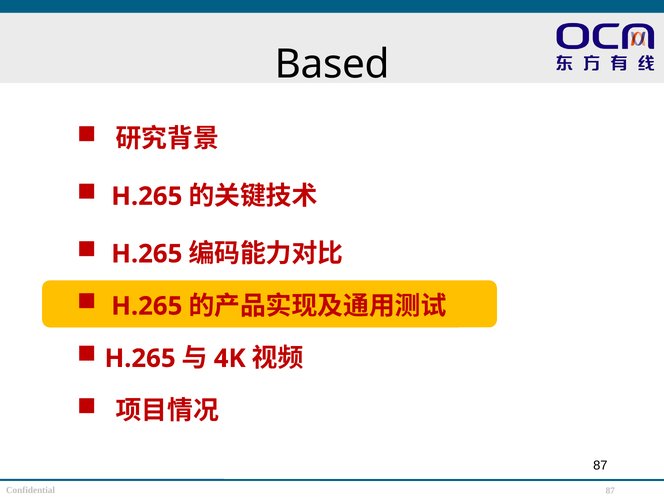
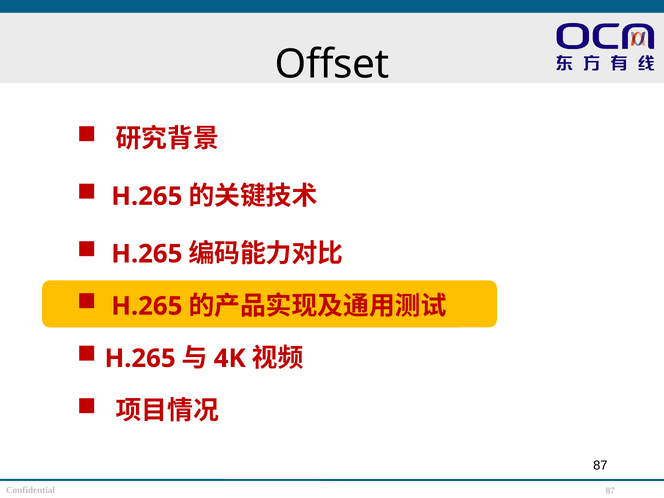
Based: Based -> Offset (332, 64)
